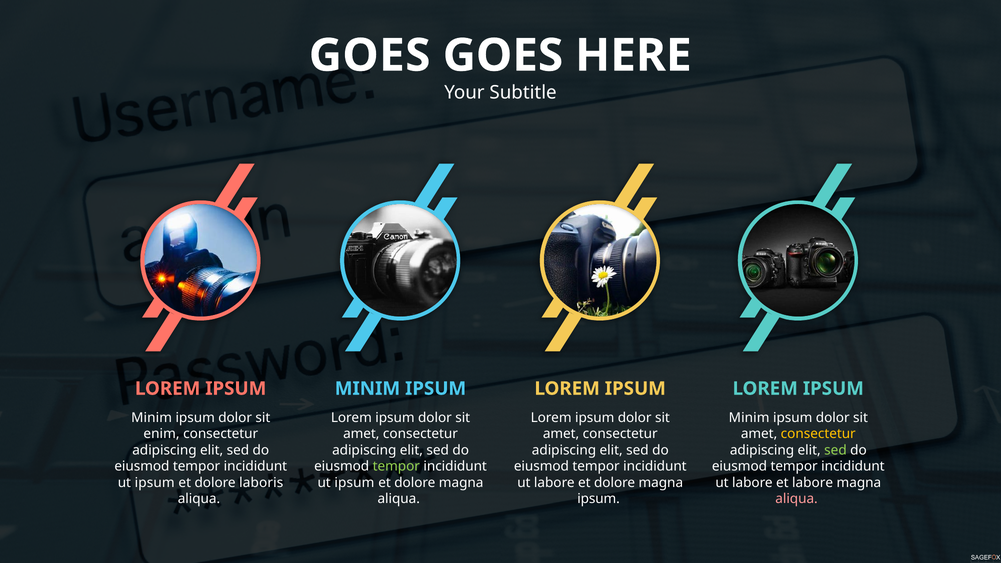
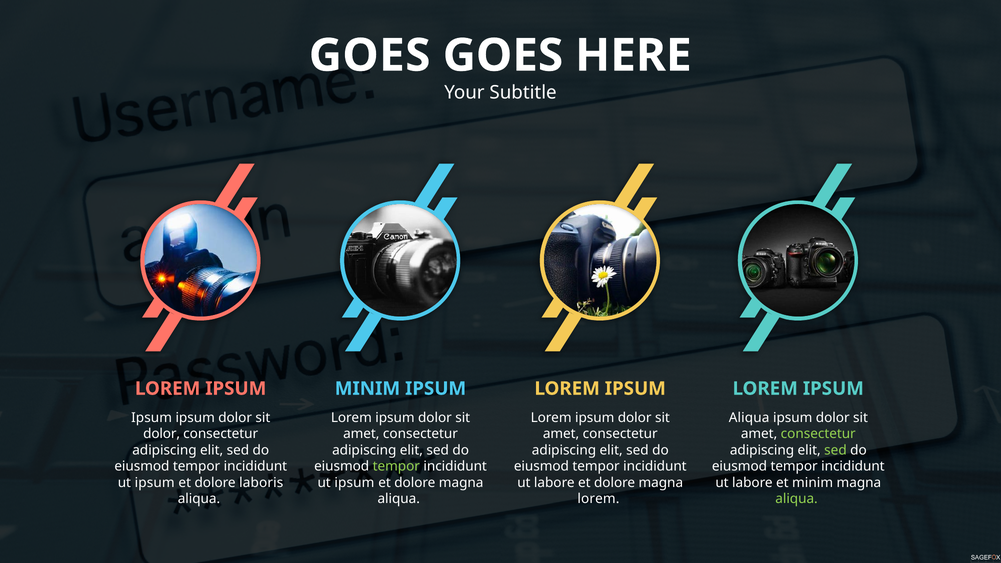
Minim: Minim -> Ipsum (152, 418)
Minim: Minim -> Aliqua (749, 418)
enim: enim -> dolor (162, 434)
consectetur colour: yellow -> light green (818, 434)
et labore: labore -> minim (813, 483)
ipsum: ipsum -> lorem (598, 499)
aliqua colour: pink -> light green (797, 499)
